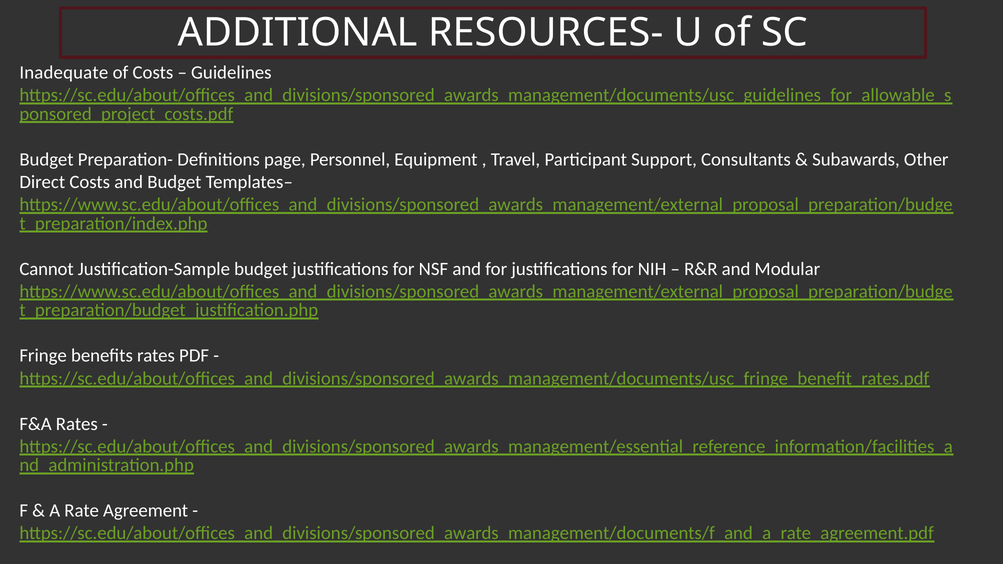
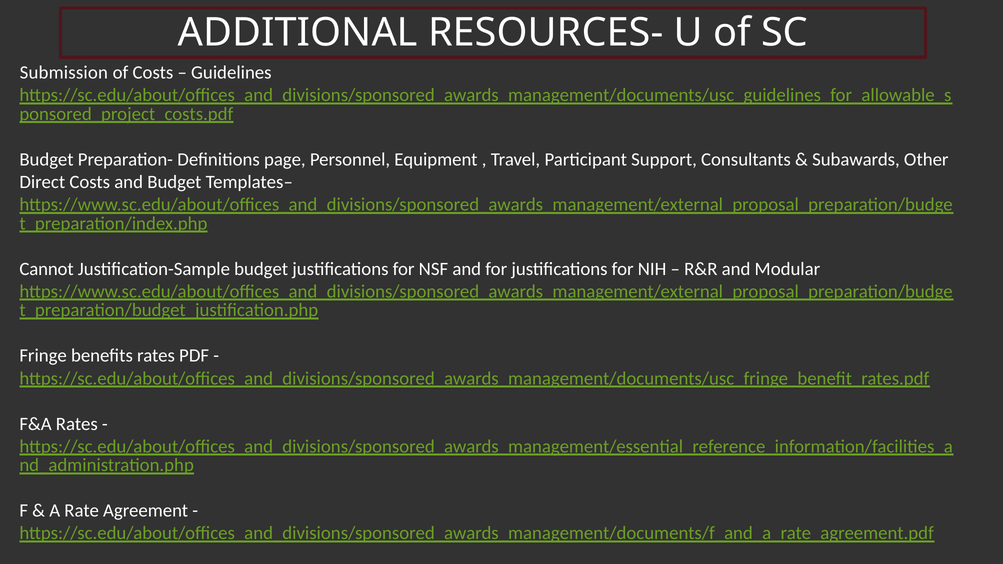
Inadequate: Inadequate -> Submission (64, 73)
